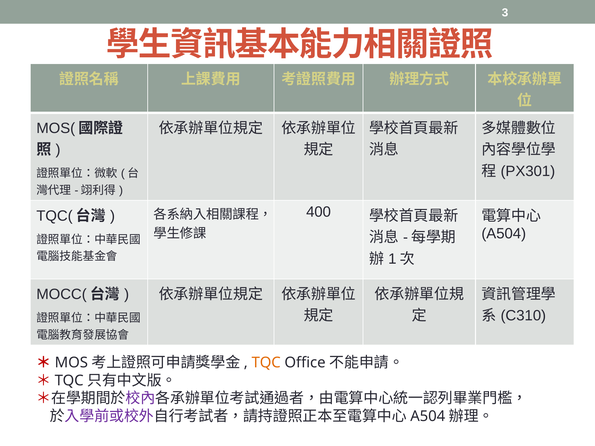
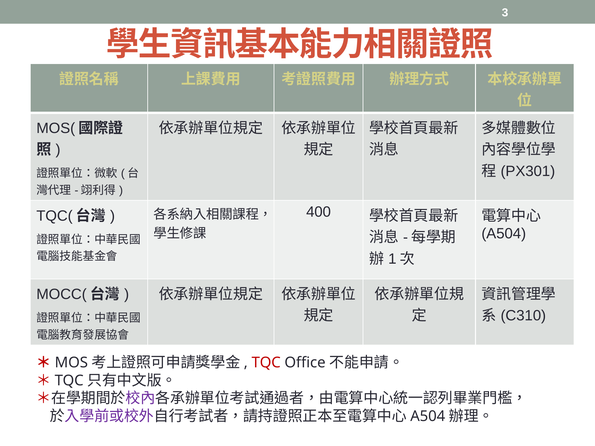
TQC colour: orange -> red (266, 363)
